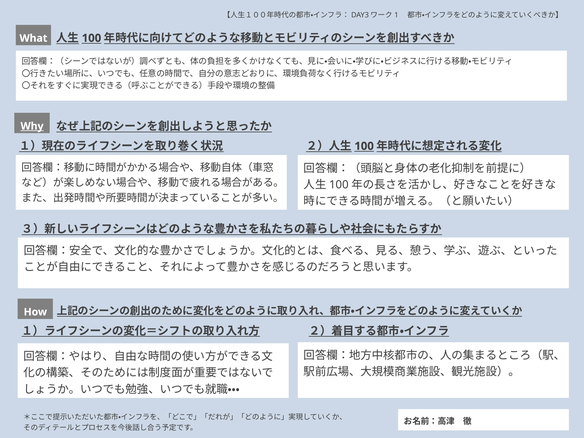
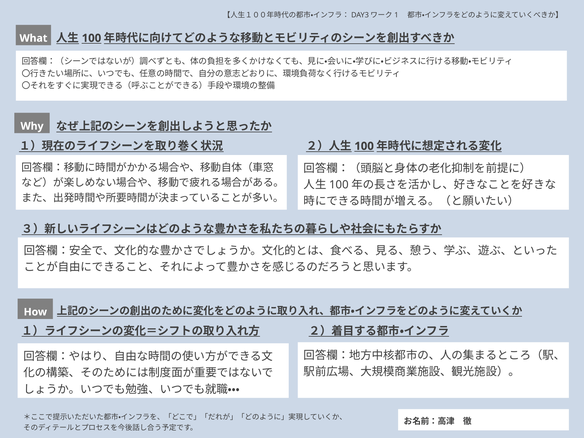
Why underline: present -> none (32, 126)
